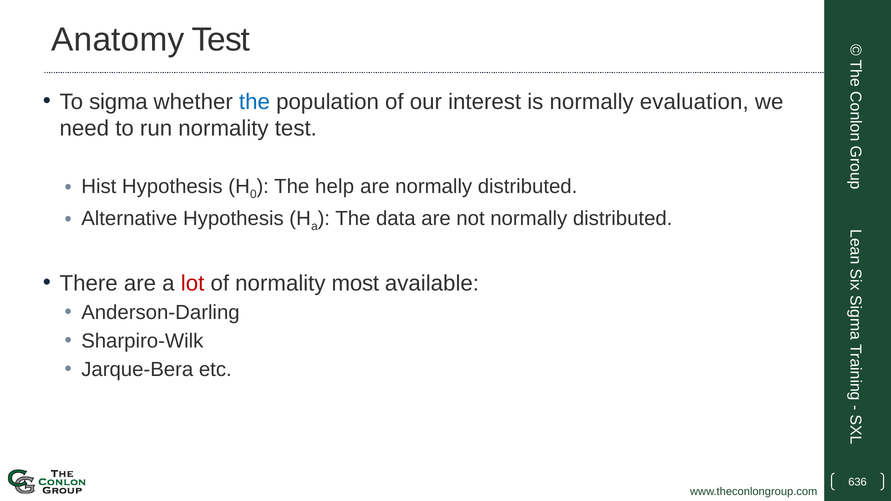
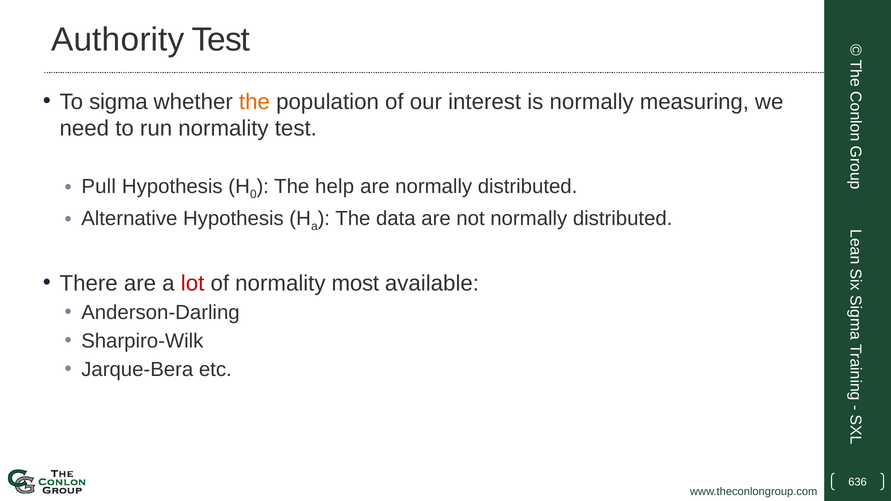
Anatomy: Anatomy -> Authority (118, 40)
the colour: blue -> orange (254, 102)
evaluation: evaluation -> measuring (694, 102)
Hist: Hist -> Pull (99, 187)
